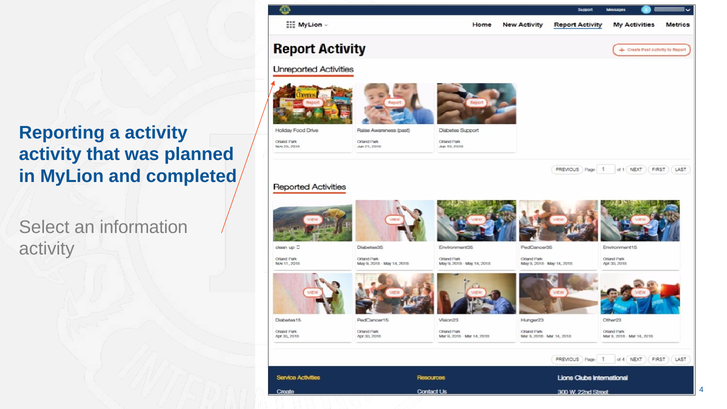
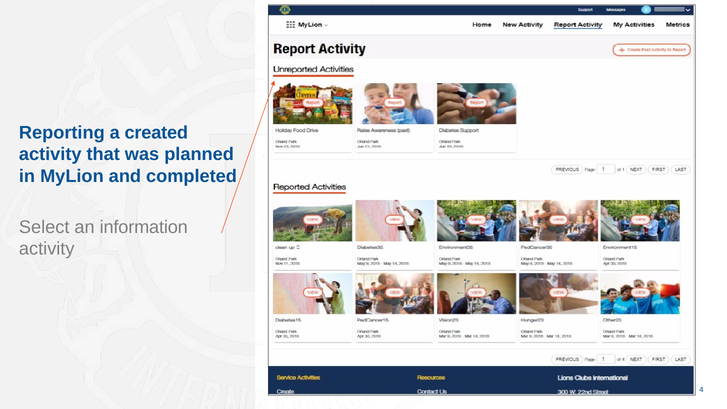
a activity: activity -> created (156, 133)
